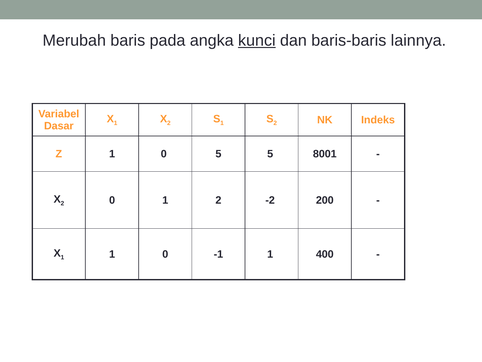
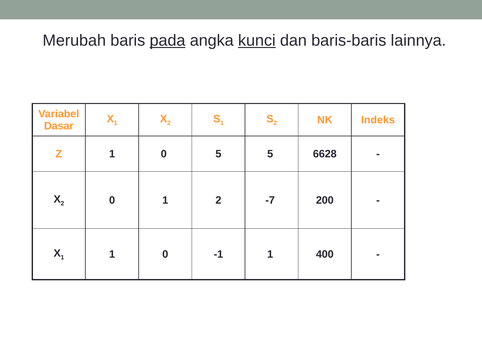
pada underline: none -> present (168, 41)
8001: 8001 -> 6628 (325, 154)
-2: -2 -> -7 (270, 200)
